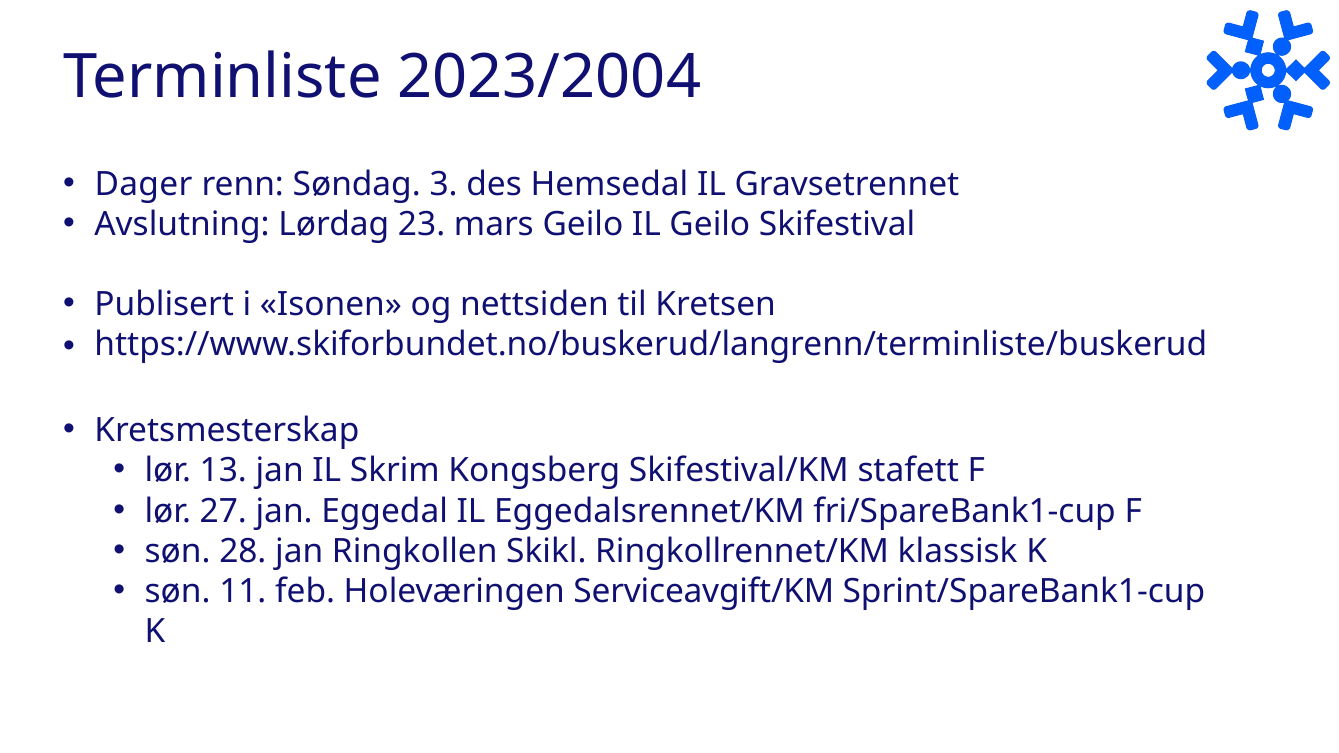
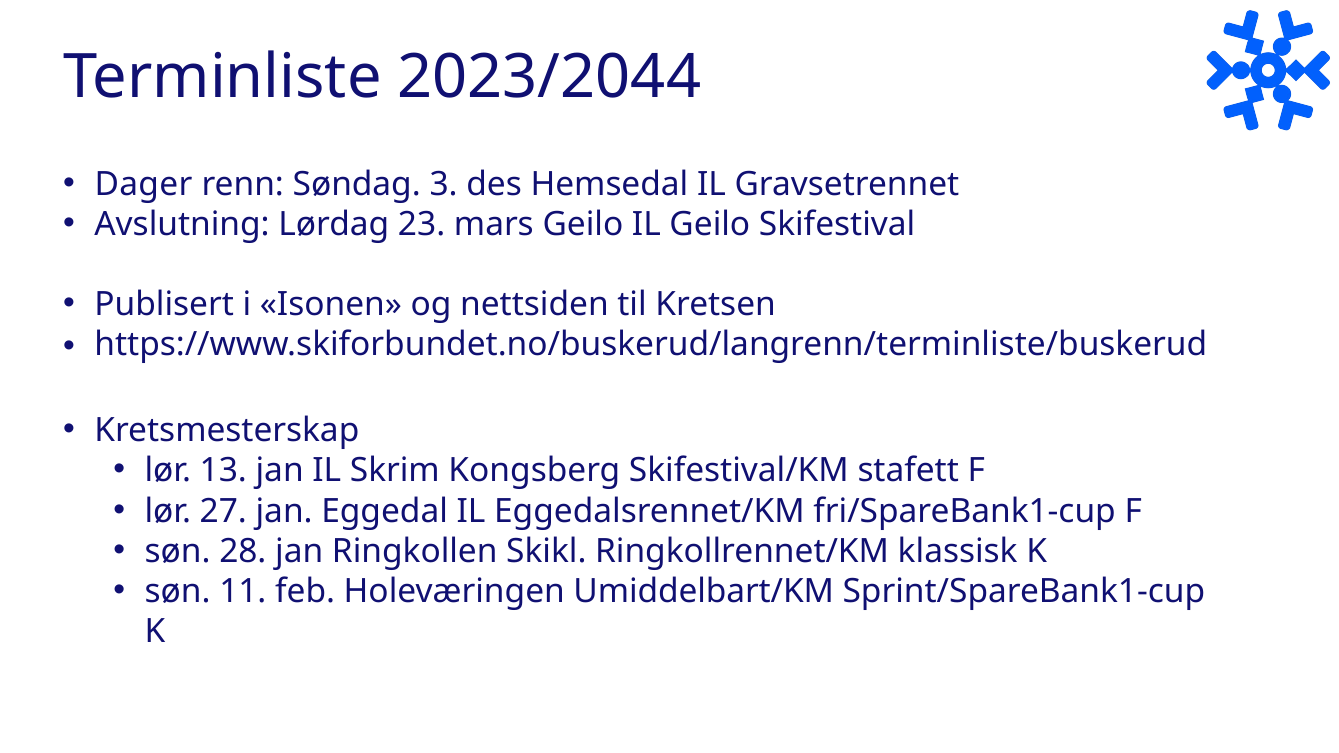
2023/2004: 2023/2004 -> 2023/2044 (549, 77)
Serviceavgift/KM: Serviceavgift/KM -> Umiddelbart/KM (704, 591)
